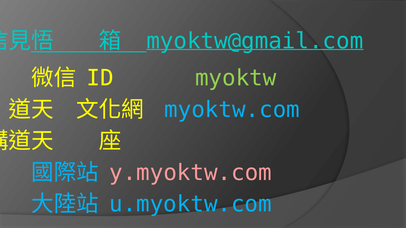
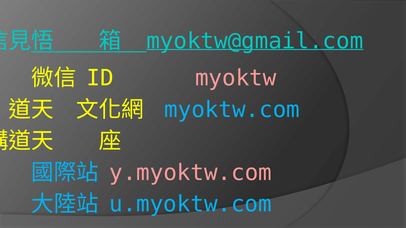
myoktw colour: light green -> pink (236, 78)
